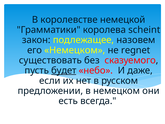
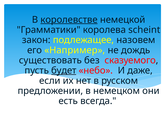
королевстве underline: none -> present (69, 20)
его Немецком: Немецком -> Например (75, 50)
regnet: regnet -> дождь (136, 50)
